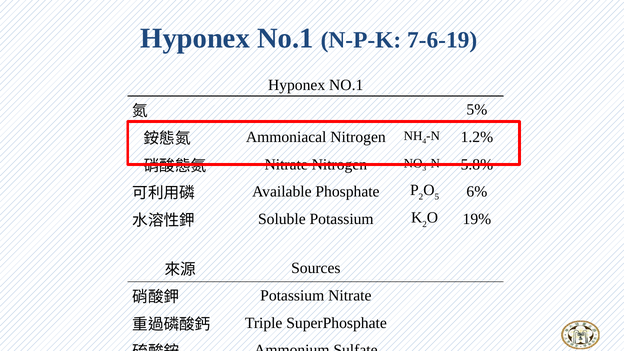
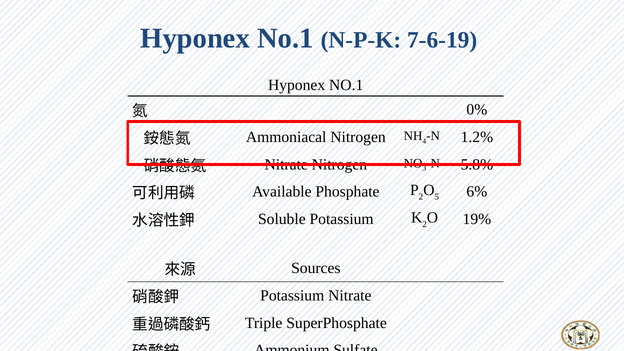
5%: 5% -> 0% (477, 110)
